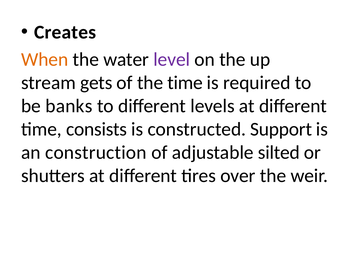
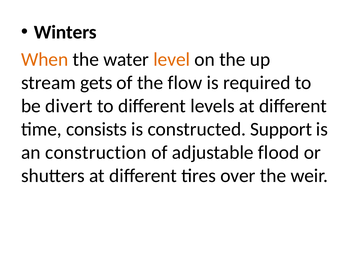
Creates: Creates -> Winters (65, 32)
level colour: purple -> orange (172, 59)
the time: time -> flow (185, 83)
banks: banks -> divert (69, 106)
silted: silted -> flood (279, 153)
